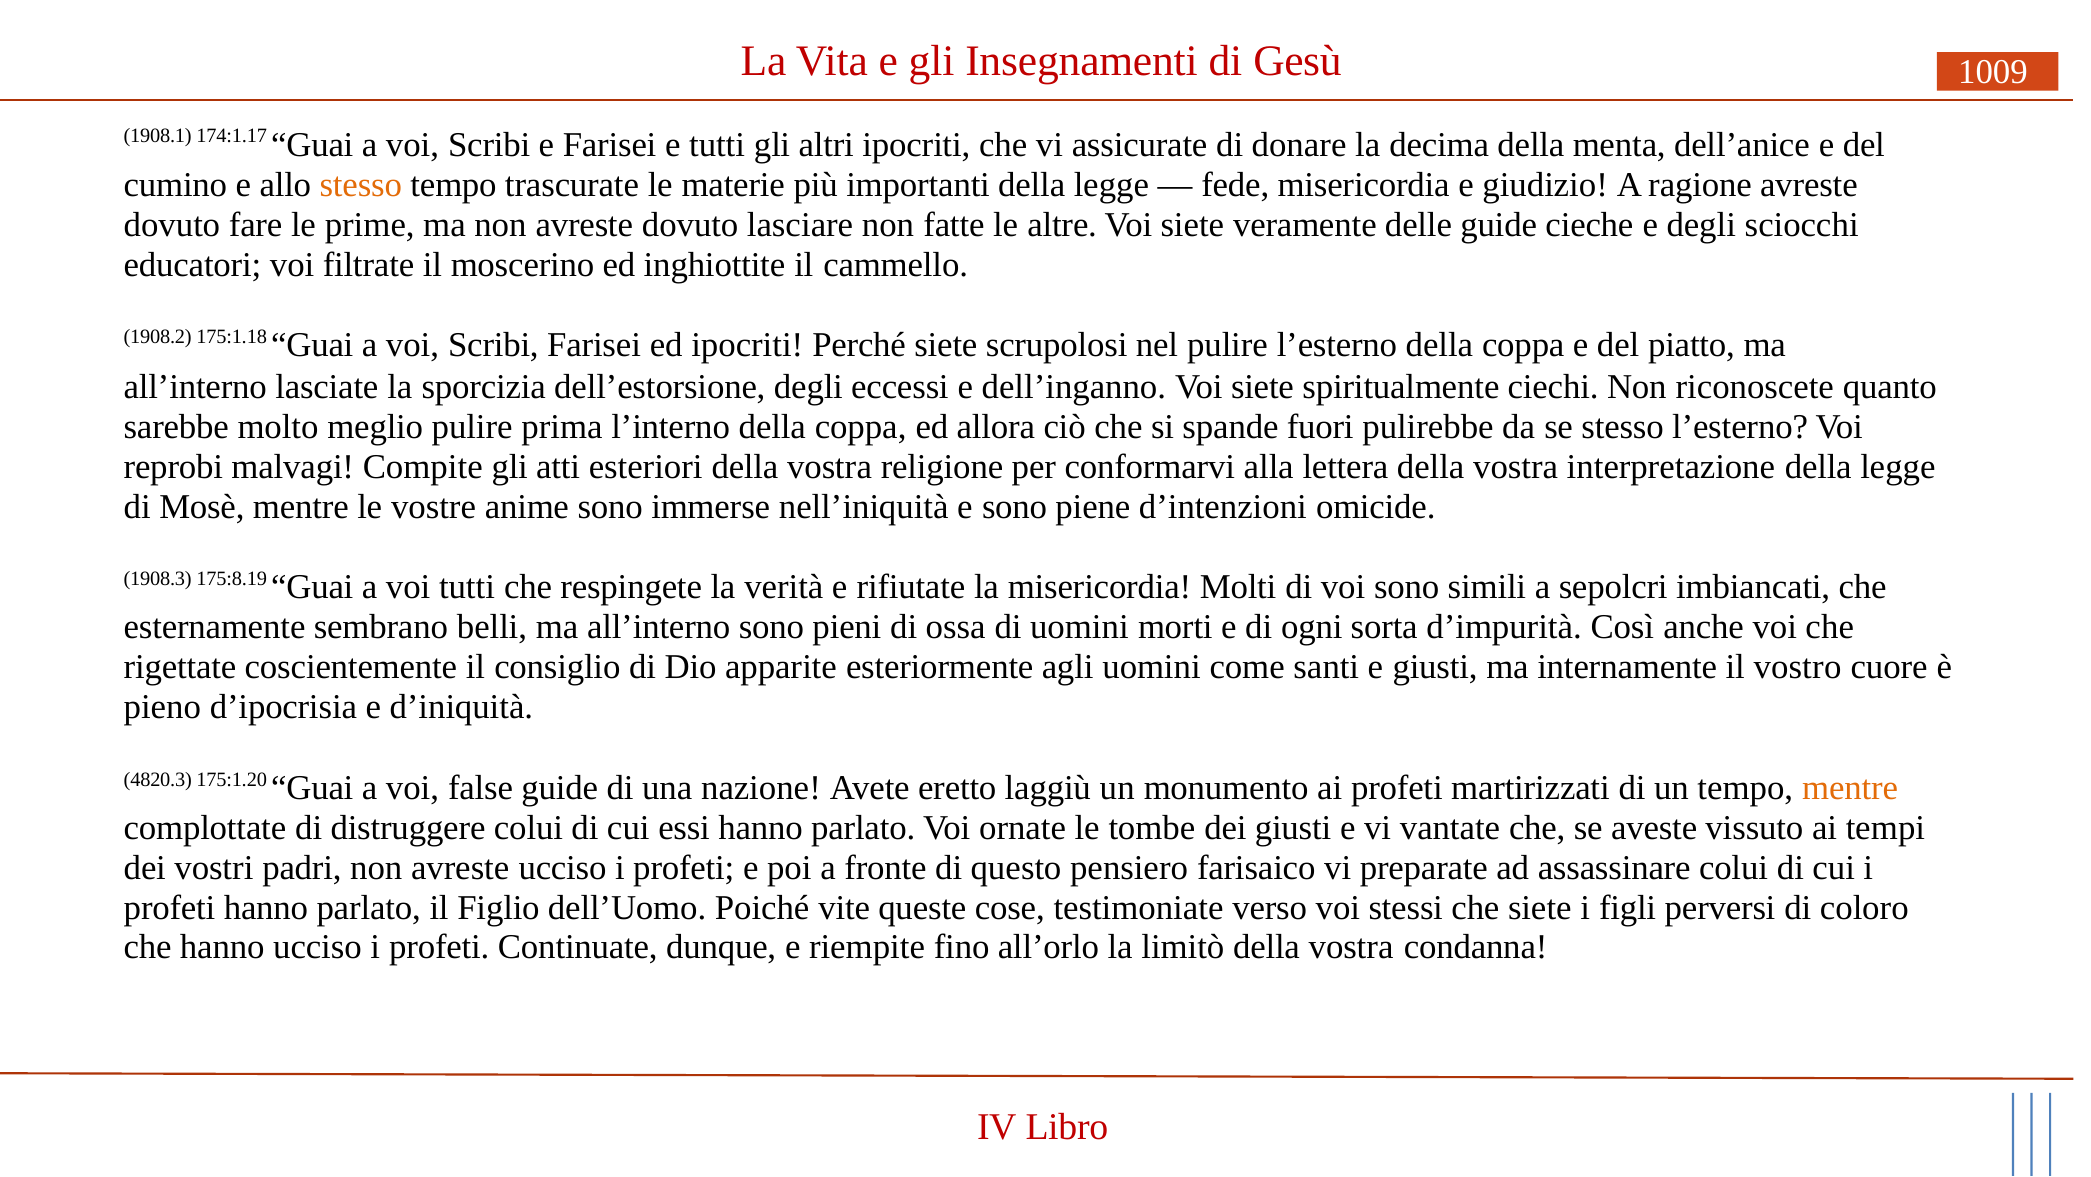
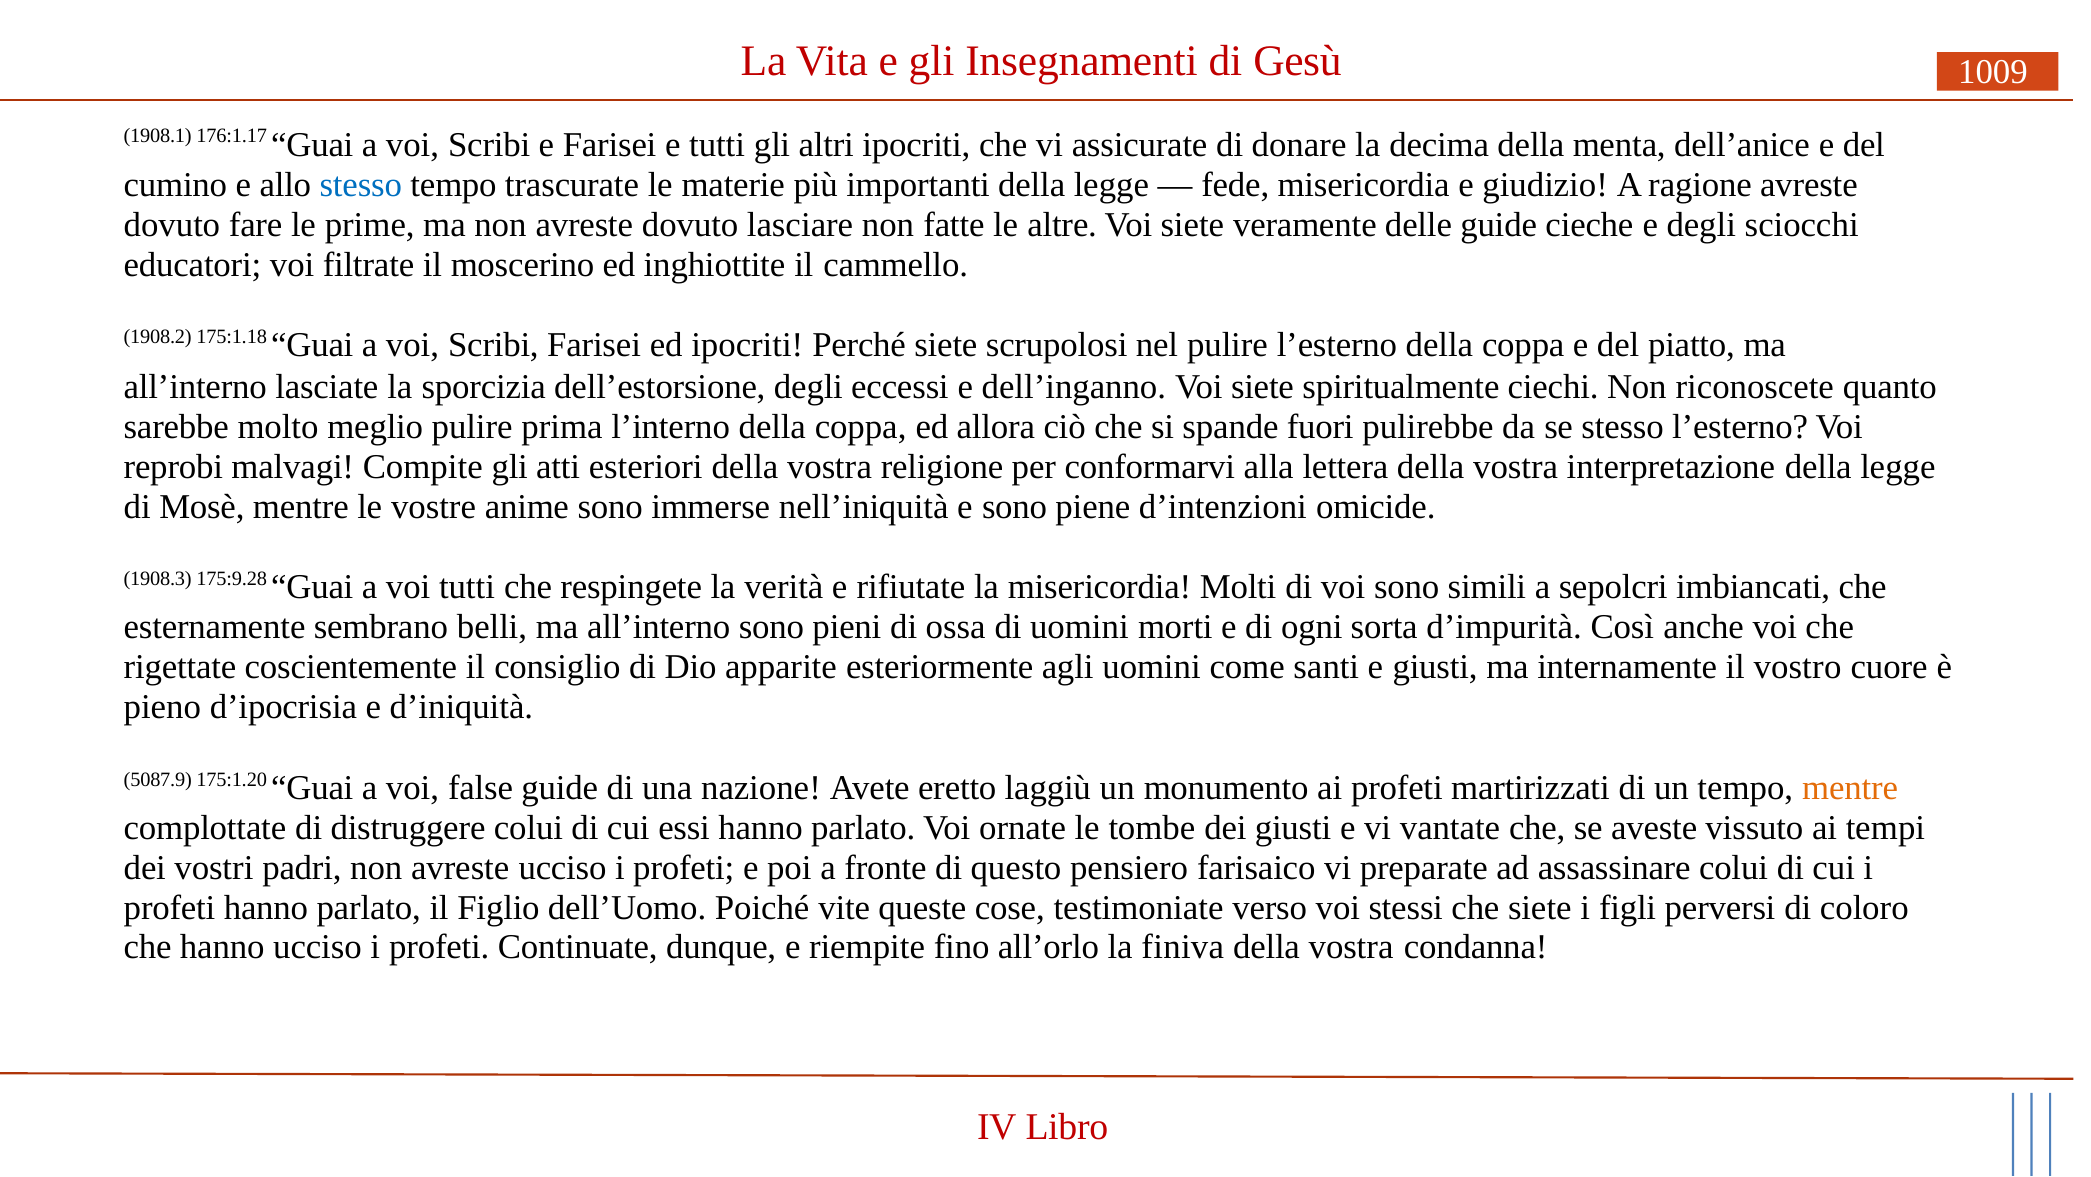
174:1.17: 174:1.17 -> 176:1.17 (232, 136)
stesso colour: orange -> blue (361, 185)
175:8.19: 175:8.19 -> 175:9.28 (232, 579)
4820.3: 4820.3 -> 5087.9 (158, 780)
limitò: limitò -> finiva (1183, 948)
